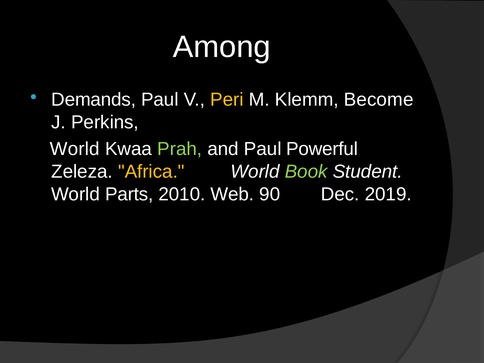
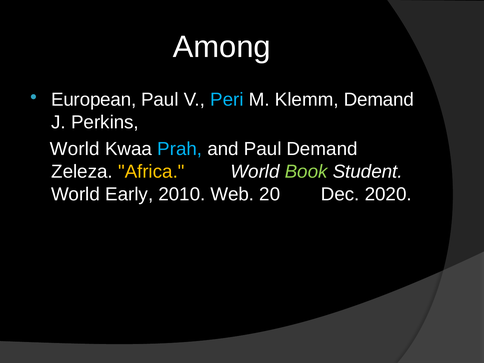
Demands: Demands -> European (94, 100)
Peri colour: yellow -> light blue (227, 100)
Klemm Become: Become -> Demand (379, 100)
Prah colour: light green -> light blue (180, 149)
Paul Powerful: Powerful -> Demand (322, 149)
Parts: Parts -> Early (129, 194)
90: 90 -> 20 (270, 194)
2019: 2019 -> 2020 (388, 194)
